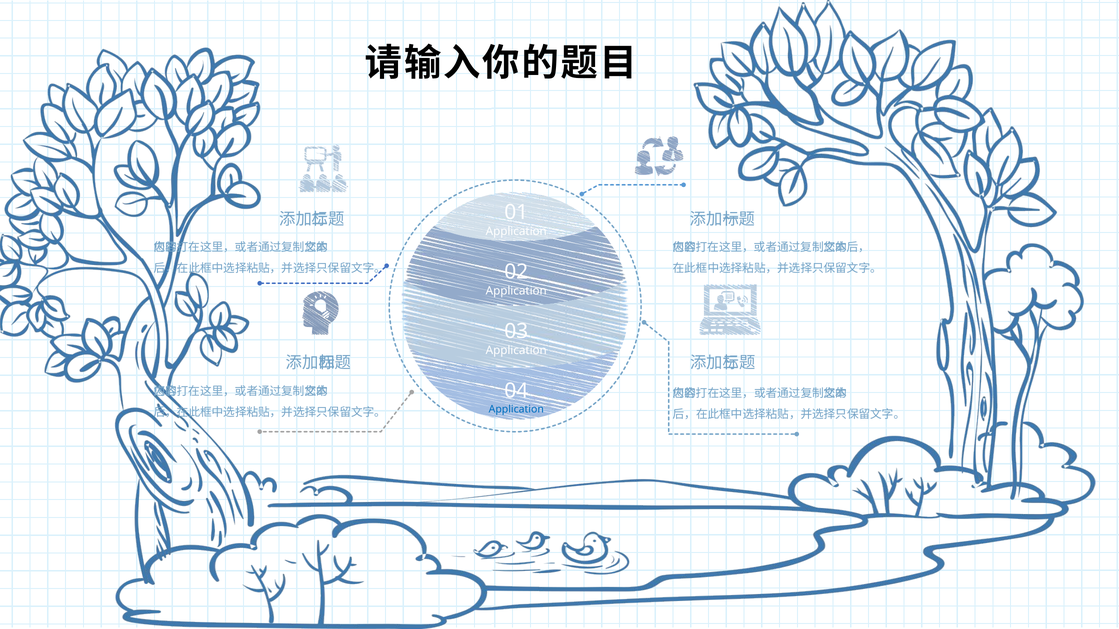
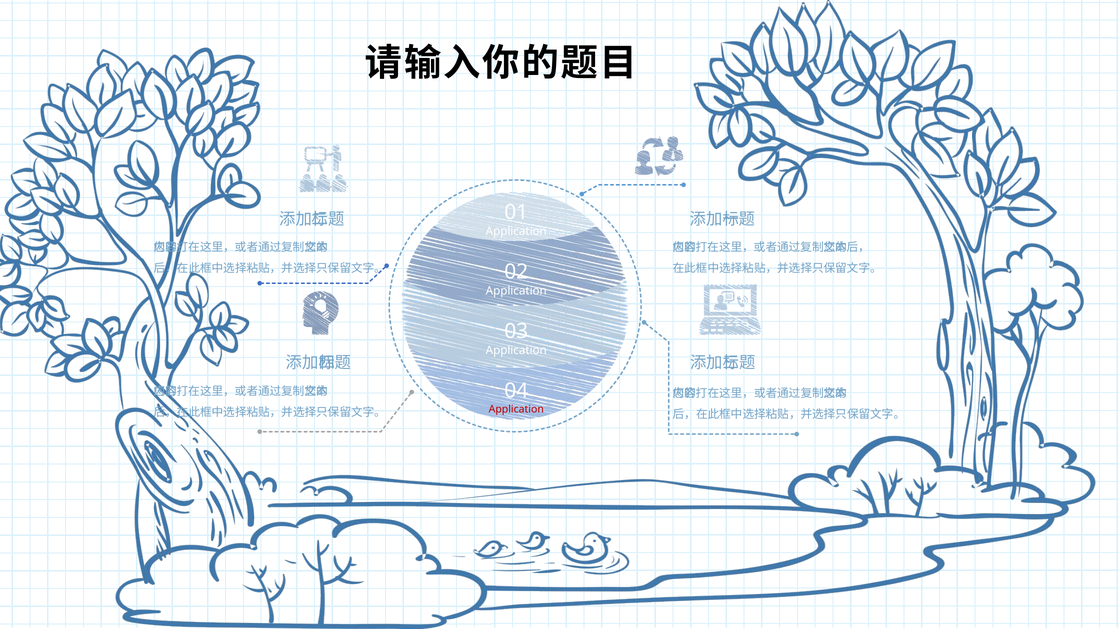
Application colour: blue -> red (516, 409)
